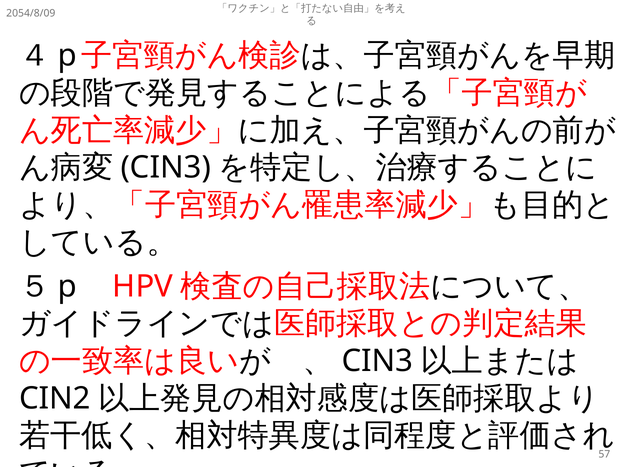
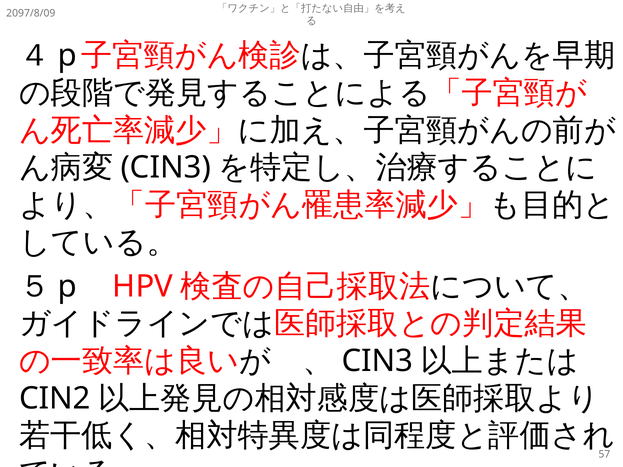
2054/8/09: 2054/8/09 -> 2097/8/09 (31, 13)
